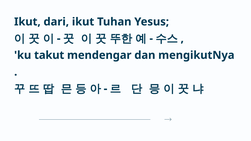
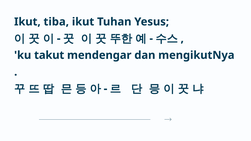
dari: dari -> tiba (56, 22)
